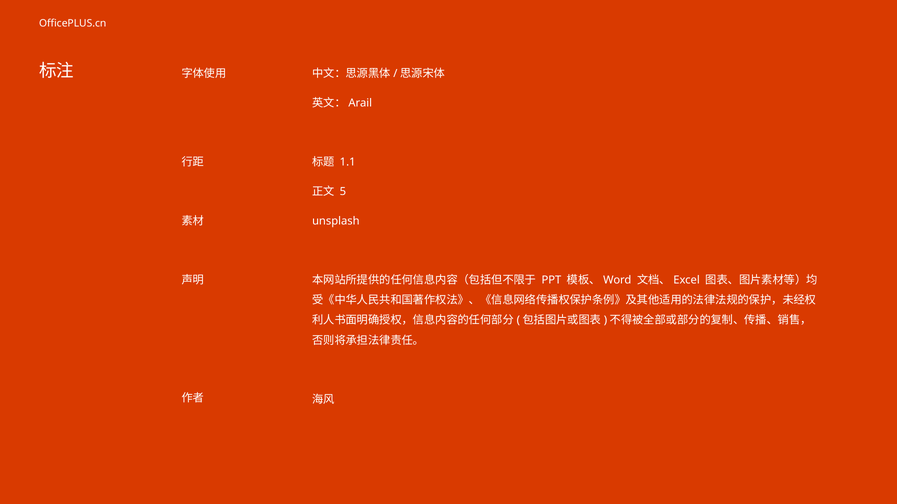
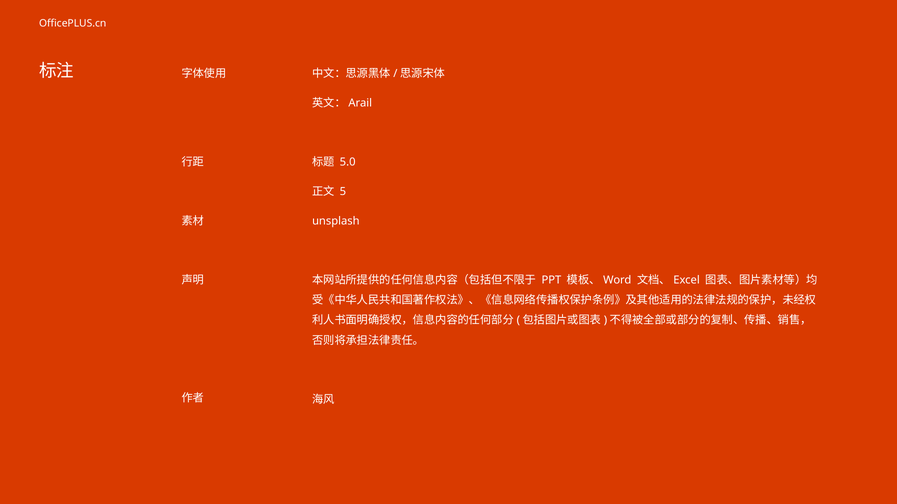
1.1: 1.1 -> 5.0 (348, 162)
